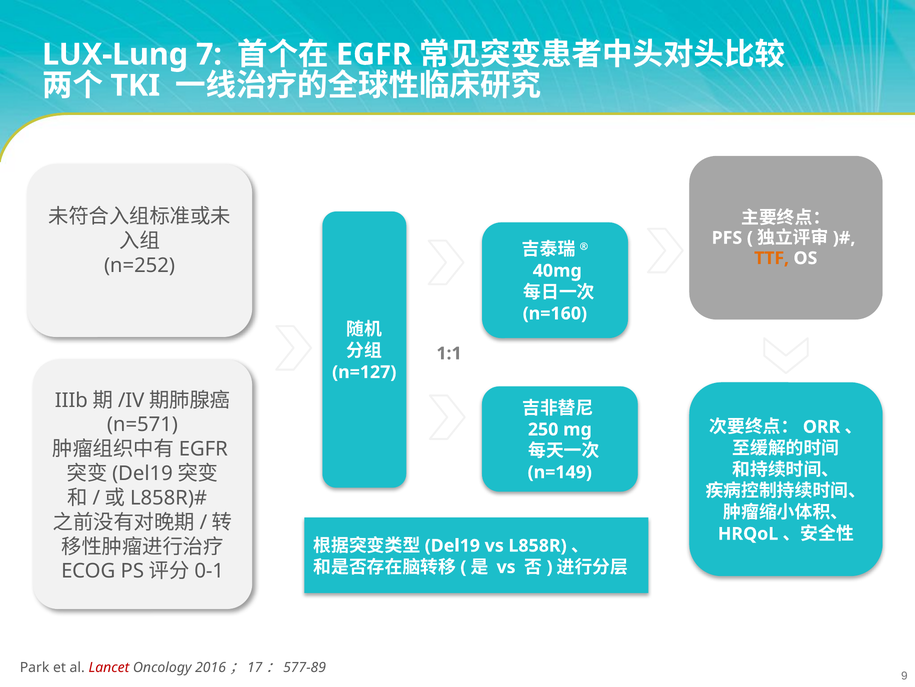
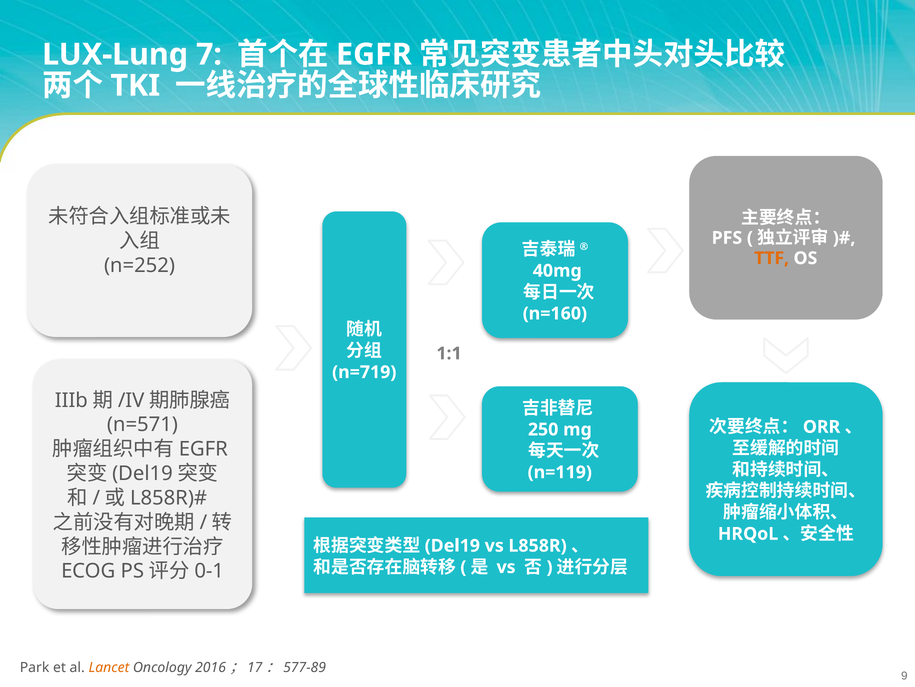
n=127: n=127 -> n=719 (364, 372)
n=149: n=149 -> n=119 (560, 472)
Lancet colour: red -> orange (109, 667)
